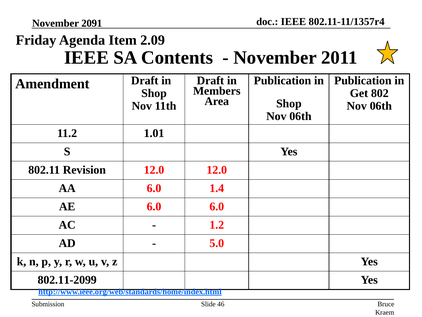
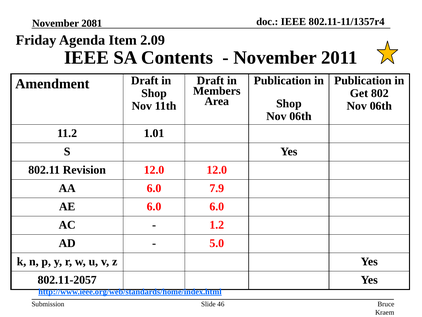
2091: 2091 -> 2081 (92, 23)
1.4: 1.4 -> 7.9 (217, 188)
802.11-2099: 802.11-2099 -> 802.11-2057 (67, 280)
